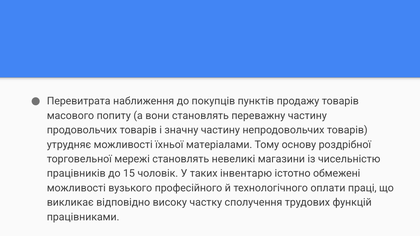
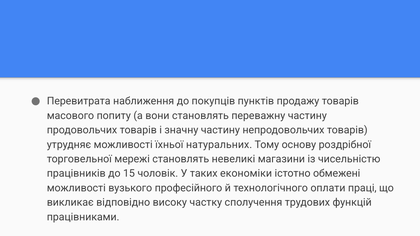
матеріалами: матеріалами -> натуральних (219, 145)
інвентарю: інвентарю -> економіки (246, 174)
